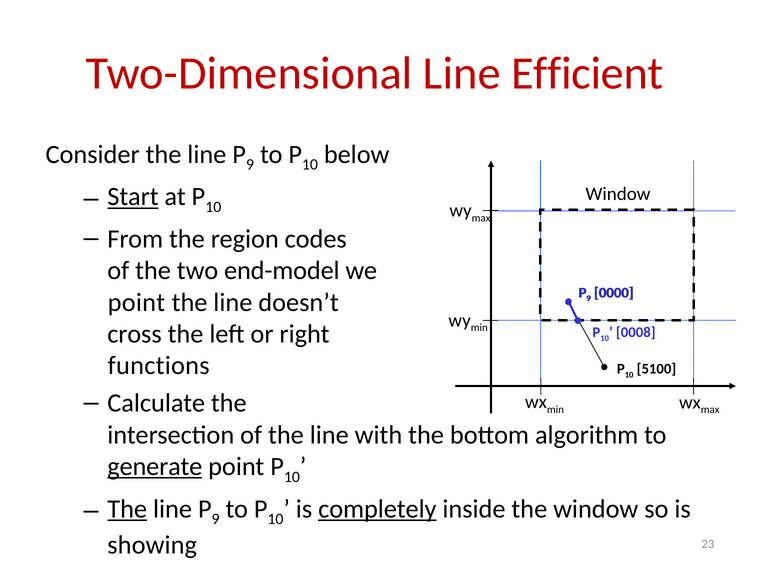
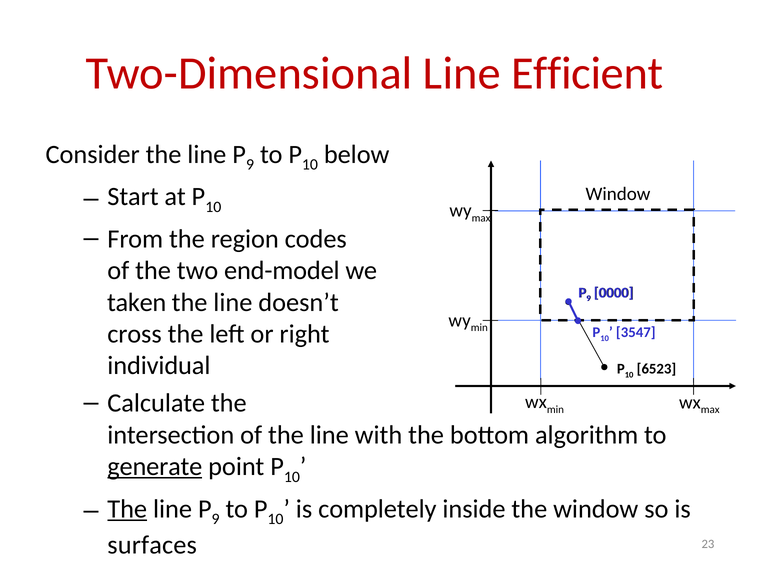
Start underline: present -> none (133, 197)
point: point -> taken (137, 302)
0008: 0008 -> 3547 (636, 333)
functions: functions -> individual (159, 366)
5100: 5100 -> 6523 (656, 369)
completely underline: present -> none (377, 509)
showing: showing -> surfaces (152, 545)
